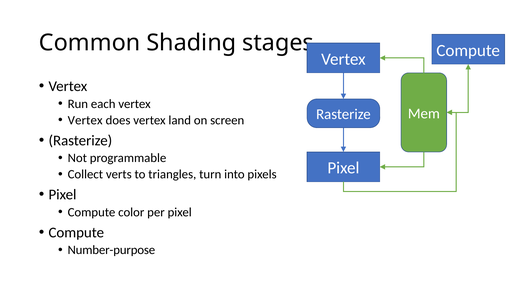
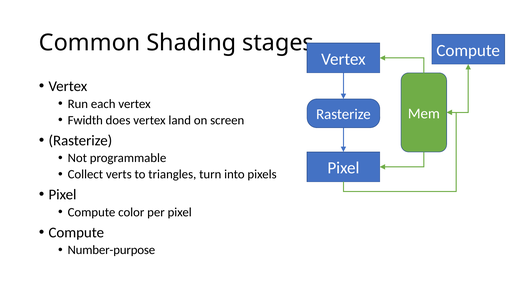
Vertex: Vertex -> Fwidth (85, 120)
